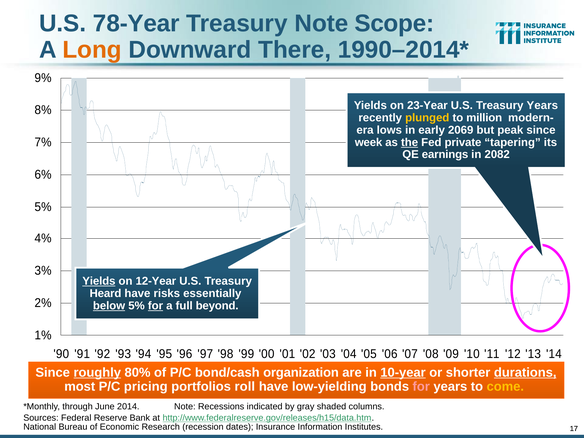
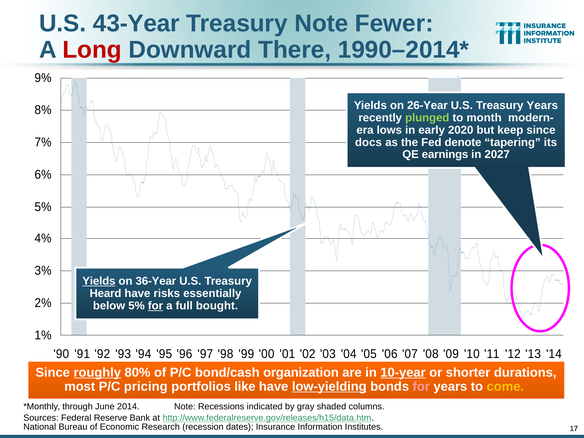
78-Year: 78-Year -> 43-Year (136, 24)
Scope: Scope -> Fewer (394, 24)
Long colour: orange -> red (92, 50)
23-Year: 23-Year -> 26-Year (427, 105)
plunged colour: yellow -> light green (427, 118)
million: million -> month (484, 118)
2069: 2069 -> 2020 (461, 130)
peak: peak -> keep (510, 130)
week: week -> docs (368, 142)
the underline: present -> none (410, 142)
private: private -> denote (463, 142)
2082: 2082 -> 2027 (497, 155)
12-Year: 12-Year -> 36-Year (156, 281)
below underline: present -> none (109, 306)
beyond: beyond -> bought (217, 306)
durations underline: present -> none (525, 372)
roll: roll -> like (245, 386)
low-yielding underline: none -> present (329, 386)
